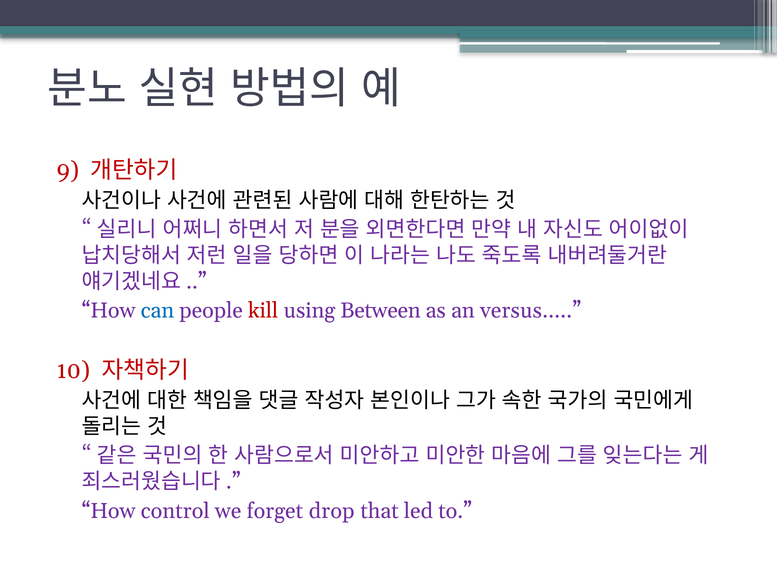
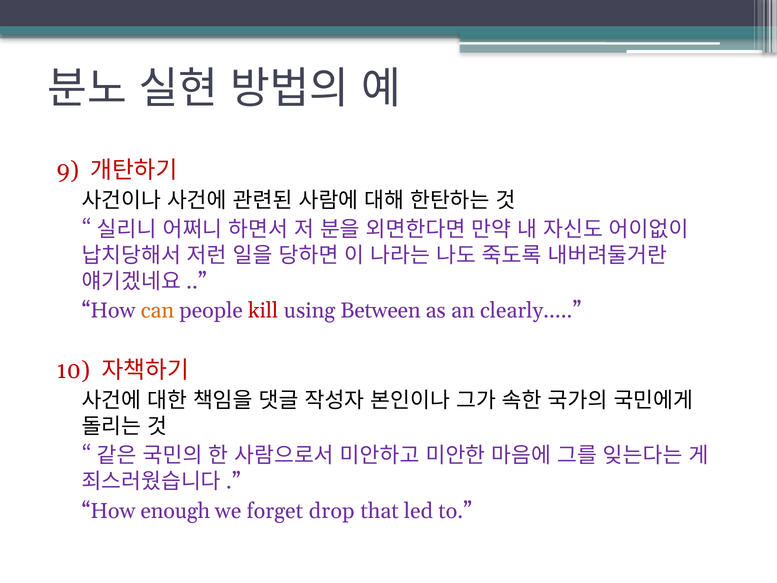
can colour: blue -> orange (157, 311)
versus: versus -> clearly (531, 311)
control: control -> enough (175, 511)
